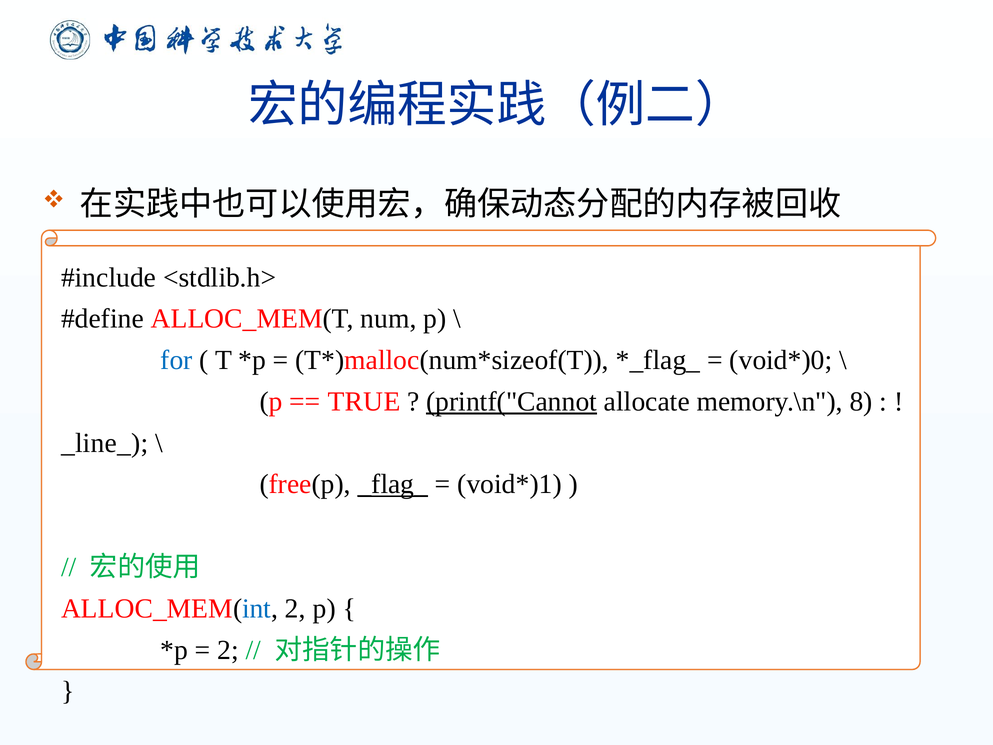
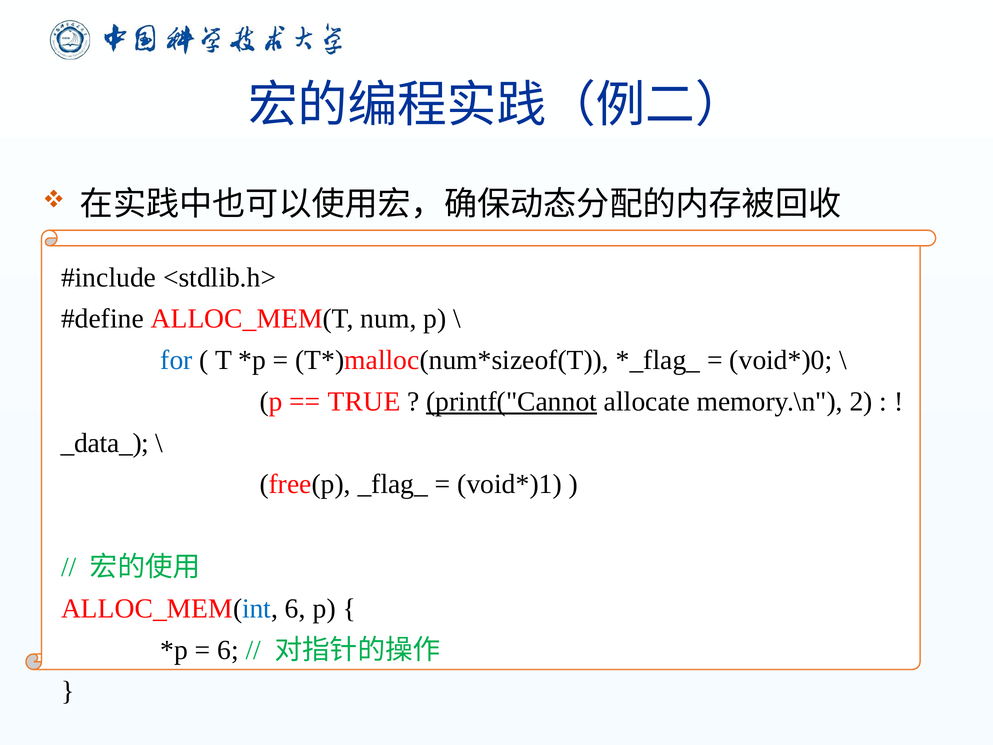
8: 8 -> 2 (861, 402)
_line_: _line_ -> _data_ (105, 443)
_flag_ underline: present -> none (393, 484)
ALLOC_MEM(int 2: 2 -> 6 (295, 608)
2: 2 -> 6 (228, 650)
